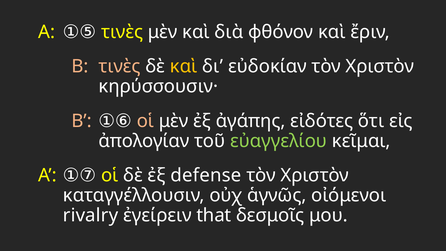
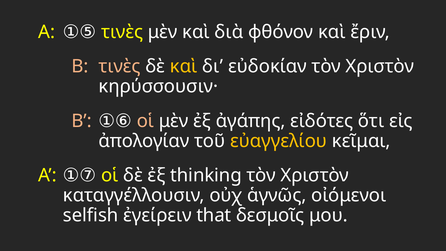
εὐαγγελίου colour: light green -> yellow (279, 141)
defense: defense -> thinking (206, 175)
rivalry: rivalry -> selfish (91, 215)
